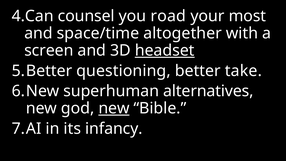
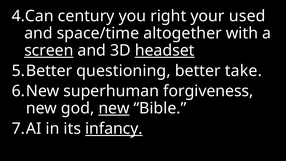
counsel: counsel -> century (86, 16)
road: road -> right (168, 16)
most: most -> used (247, 16)
screen underline: none -> present (49, 50)
alternatives: alternatives -> forgiveness (208, 91)
infancy underline: none -> present (114, 129)
